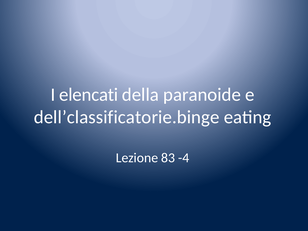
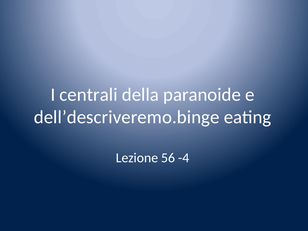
elencati: elencati -> centrali (89, 95)
dell’classificatorie.binge: dell’classificatorie.binge -> dell’descriveremo.binge (127, 117)
83: 83 -> 56 (168, 158)
